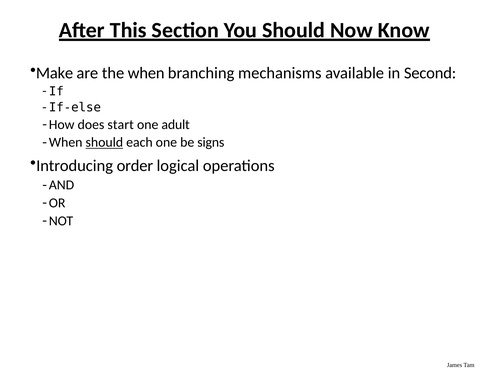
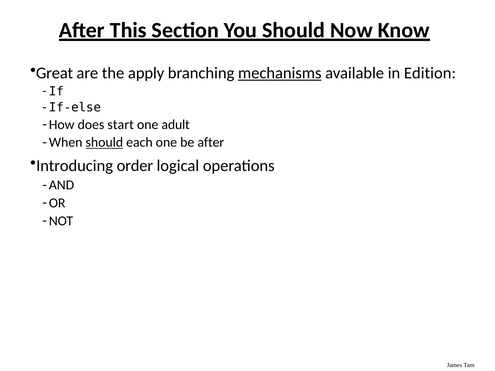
Make: Make -> Great (55, 73)
the when: when -> apply (146, 73)
mechanisms underline: none -> present (280, 73)
Second: Second -> Edition (430, 73)
be signs: signs -> after (211, 143)
